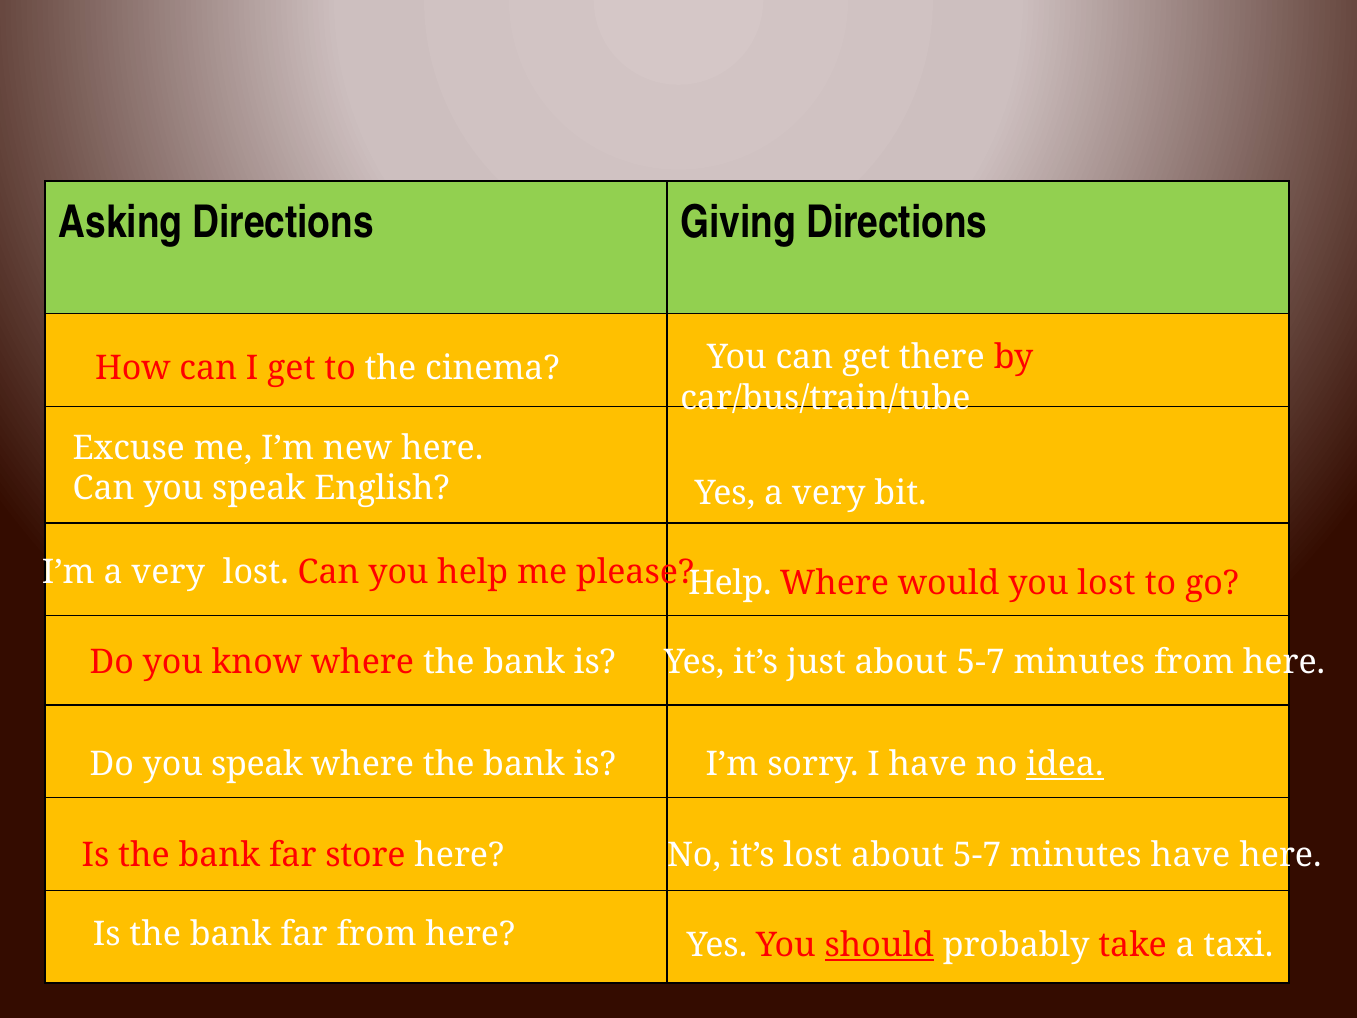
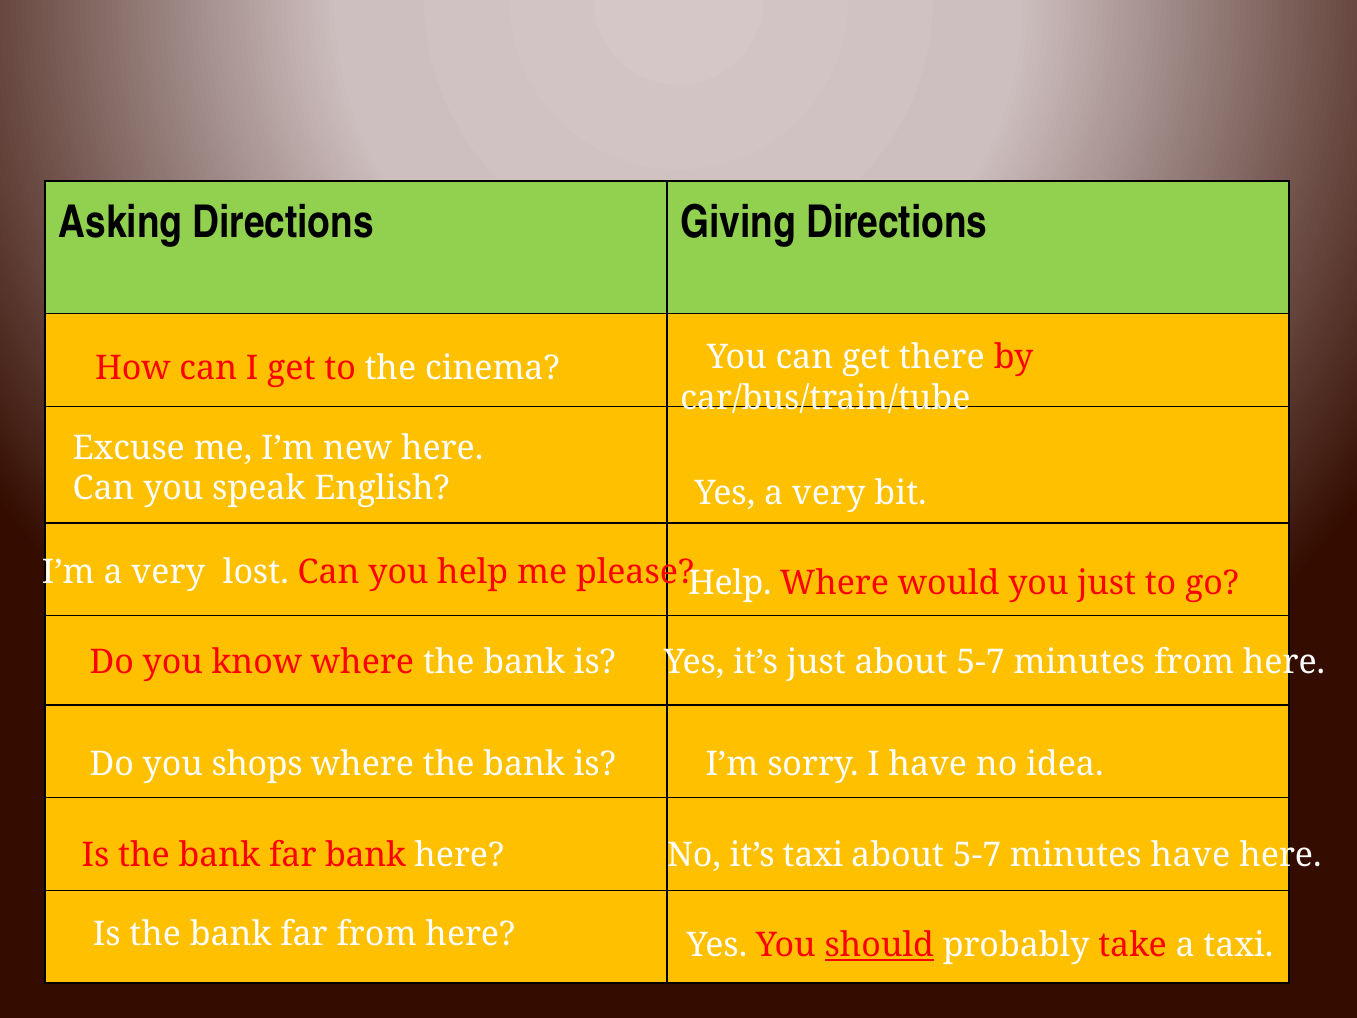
you lost: lost -> just (1107, 583)
Do you speak: speak -> shops (257, 764)
idea underline: present -> none (1065, 764)
far store: store -> bank (366, 855)
it’s lost: lost -> taxi (813, 855)
